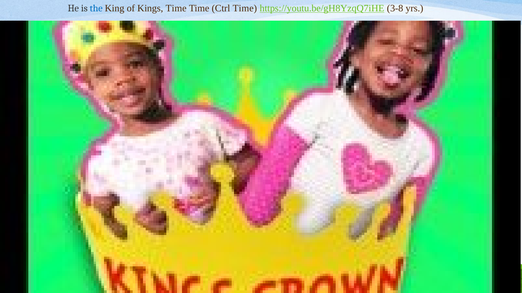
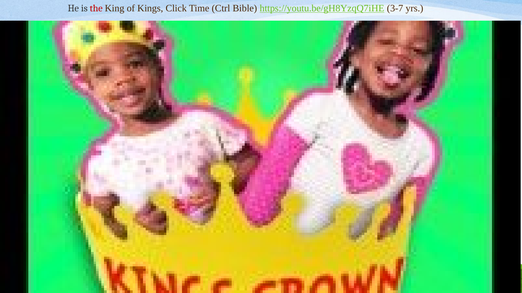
the colour: blue -> red (96, 8)
Kings Time: Time -> Click (176, 8)
Ctrl Time: Time -> Bible (245, 8)
3-8: 3-8 -> 3-7 (395, 8)
